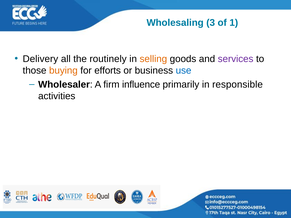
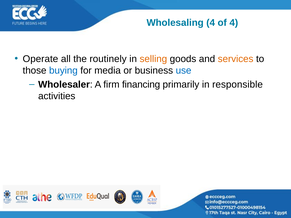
Wholesaling 3: 3 -> 4 (211, 23)
of 1: 1 -> 4 (234, 23)
Delivery: Delivery -> Operate (40, 59)
services colour: purple -> orange (236, 59)
buying colour: orange -> blue (63, 71)
efforts: efforts -> media (108, 71)
influence: influence -> financing (141, 85)
